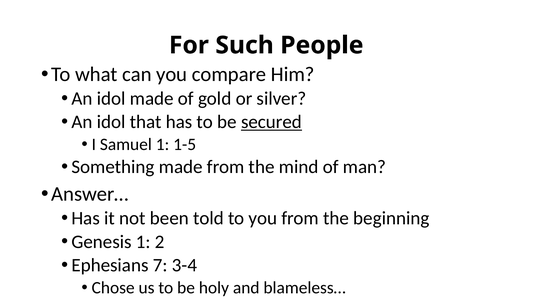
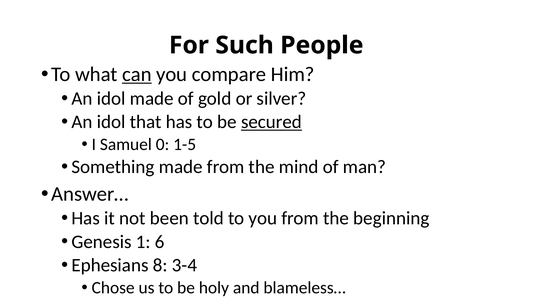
can underline: none -> present (137, 74)
Samuel 1: 1 -> 0 (163, 145)
2: 2 -> 6 (160, 242)
7: 7 -> 8 (160, 265)
